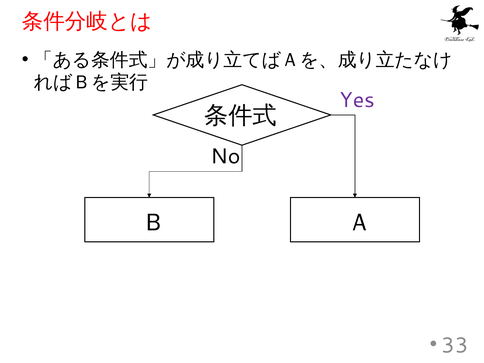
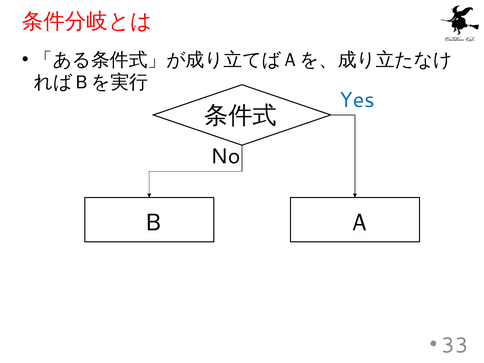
Yes colour: purple -> blue (357, 100)
